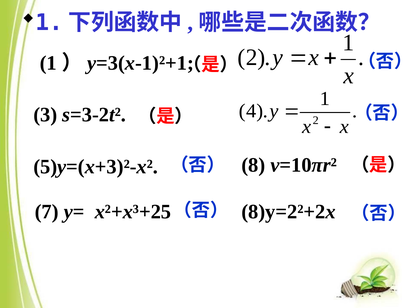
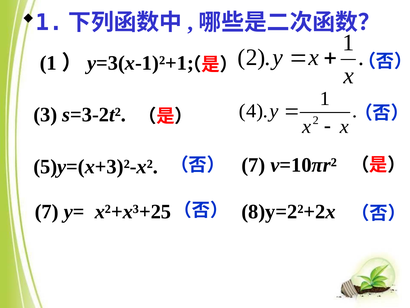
5)y=(x+3)²-x² 8: 8 -> 7 (253, 165)
